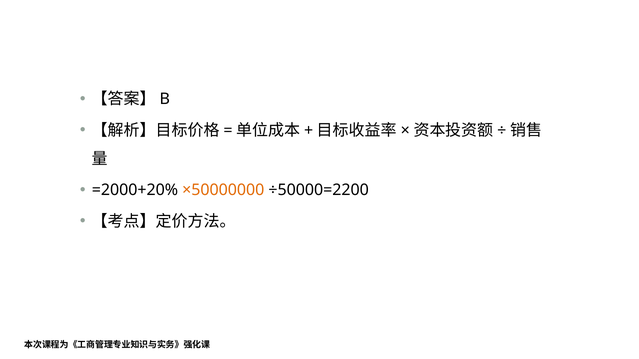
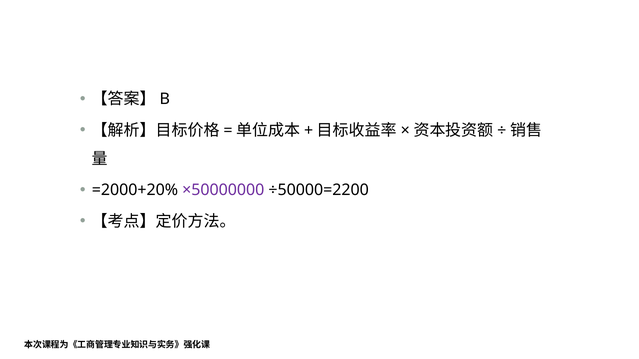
×50000000 colour: orange -> purple (223, 190)
